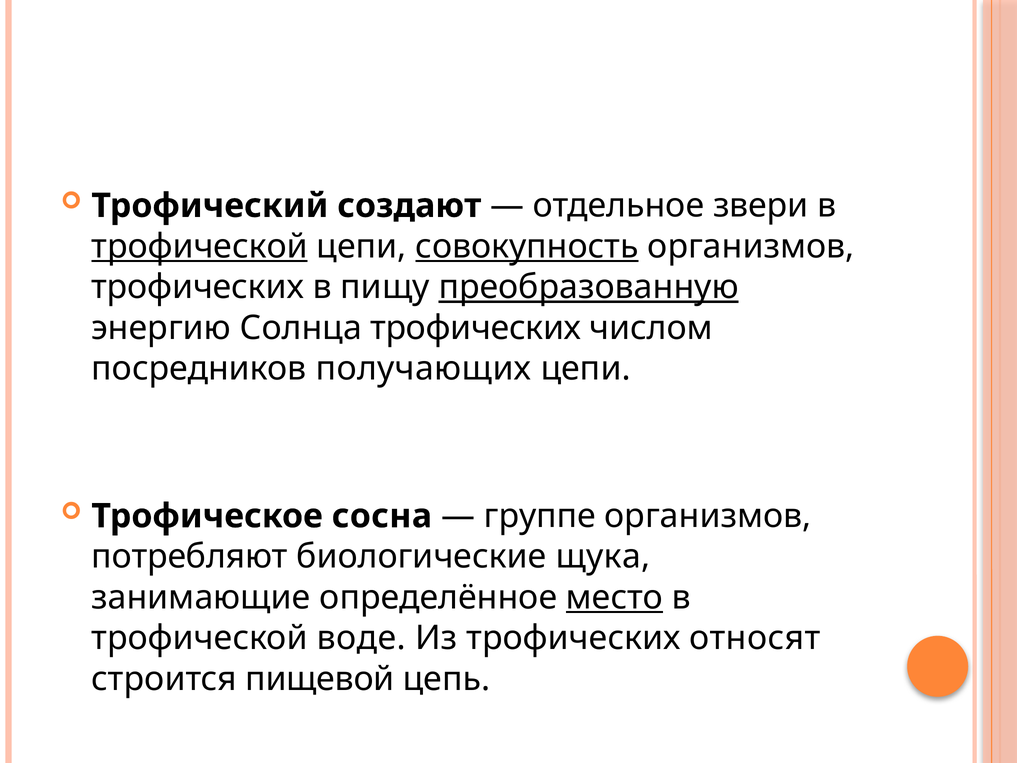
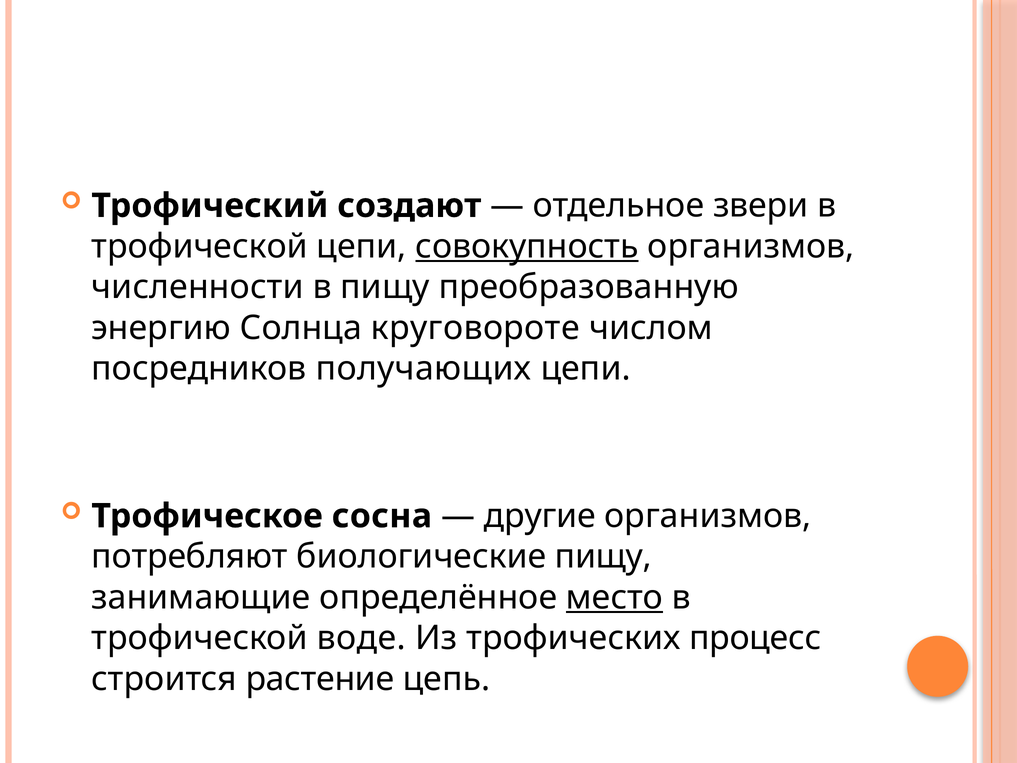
трофической underline: present -> none (200, 246)
трофических: трофических -> численности (198, 287)
преобразованную underline: present -> none (589, 287)
Солнца трофических: трофических -> круговороте (475, 328)
группе: группе -> другие (540, 516)
биологические щука: щука -> пищу (603, 557)
относят: относят -> процесс (755, 638)
пищевой: пищевой -> растение (320, 679)
